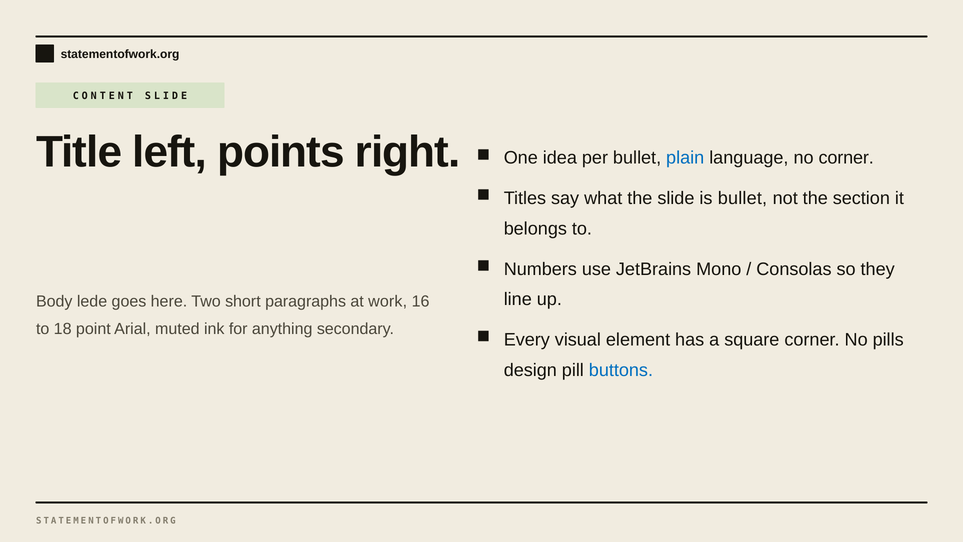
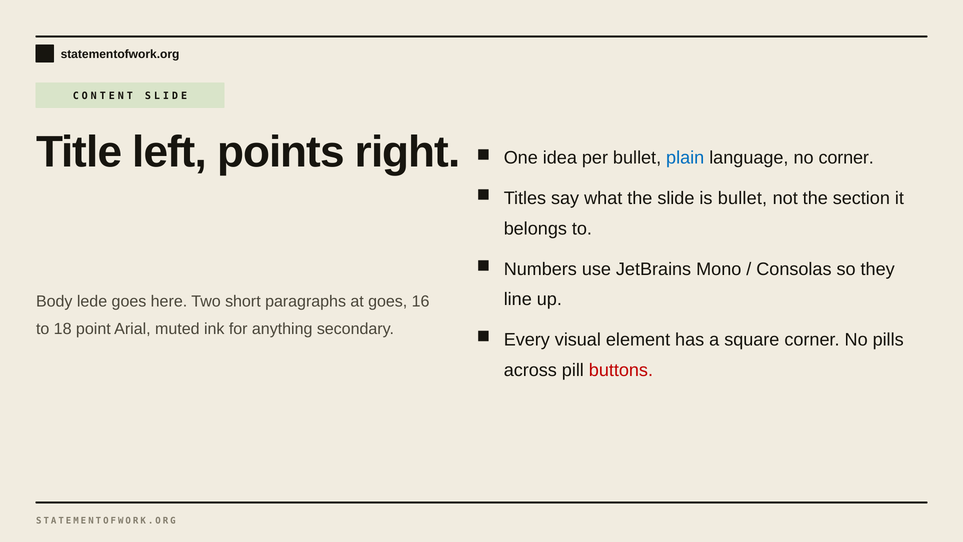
at work: work -> goes (388, 301)
design: design -> across (530, 370)
buttons colour: blue -> red (621, 370)
